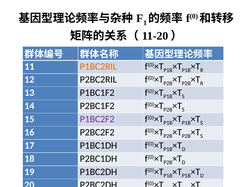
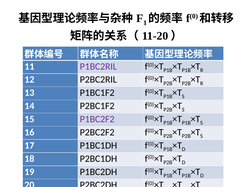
P1BC2RIL colour: orange -> purple (98, 67)
